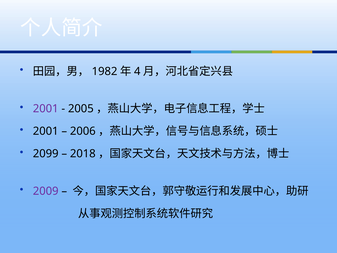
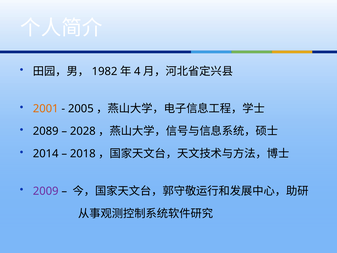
2001 colour: purple -> orange (46, 109)
2001: 2001 -> 2089 (46, 131)
2006: 2006 -> 2028 (83, 131)
2099: 2099 -> 2014 (46, 154)
